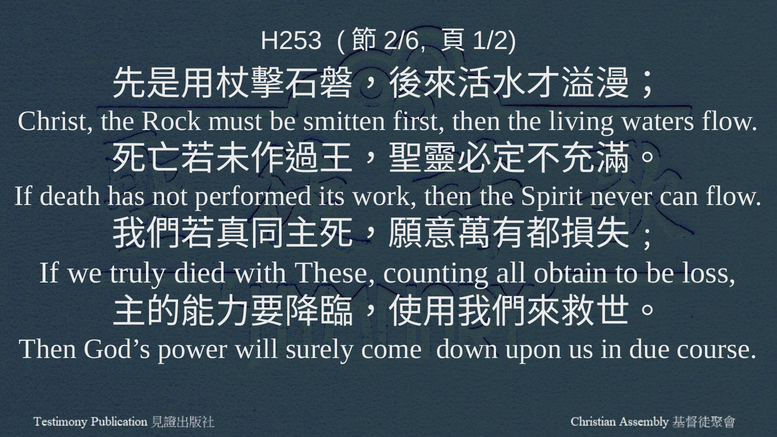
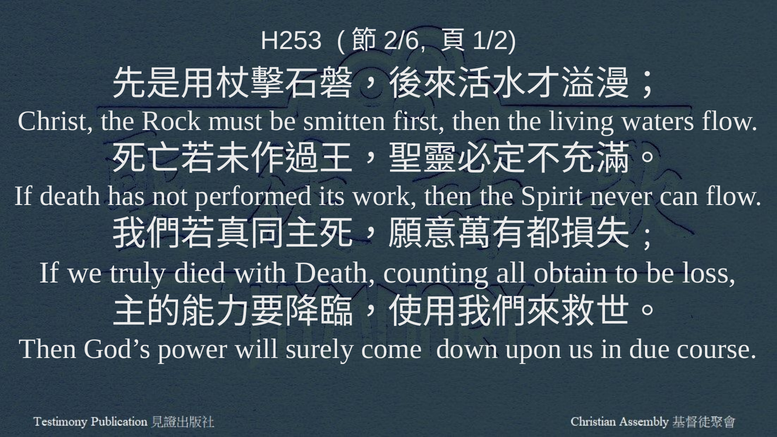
with These: These -> Death (335, 273)
